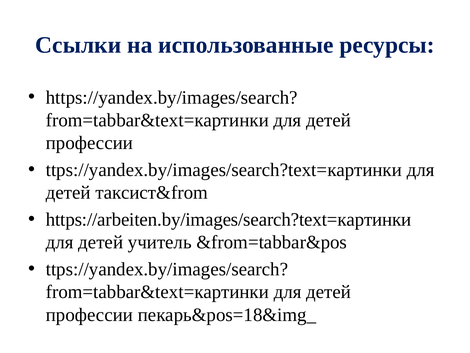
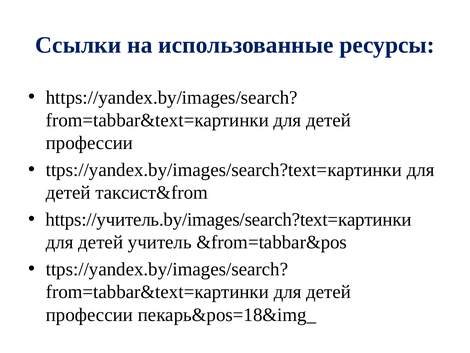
https://arbeiten.by/images/search?text=картинки: https://arbeiten.by/images/search?text=картинки -> https://учитель.by/images/search?text=картинки (229, 219)
